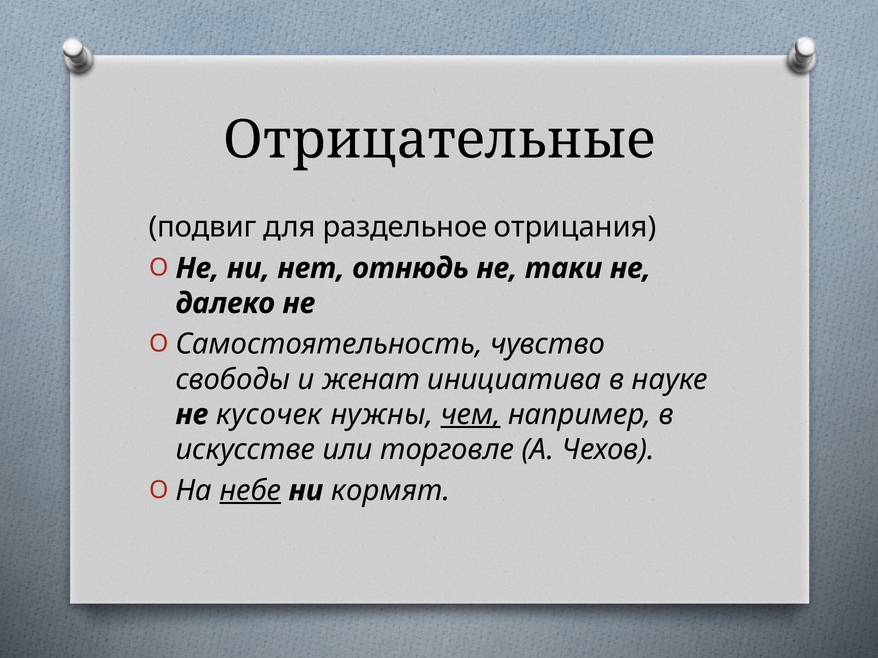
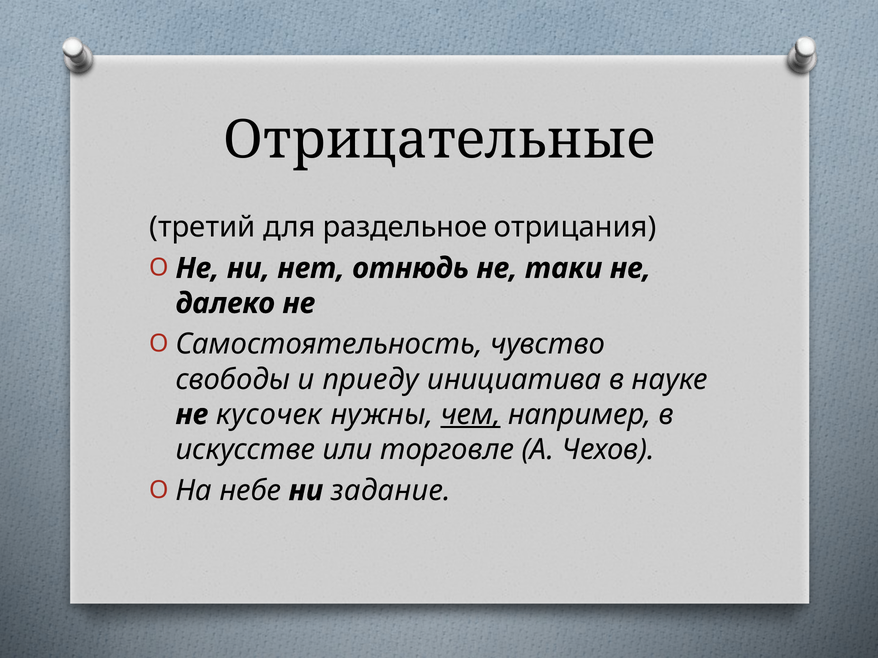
подвиг: подвиг -> третий (202, 228)
женат: женат -> приеду (371, 380)
небе underline: present -> none (250, 491)
кормят: кормят -> задание (391, 491)
